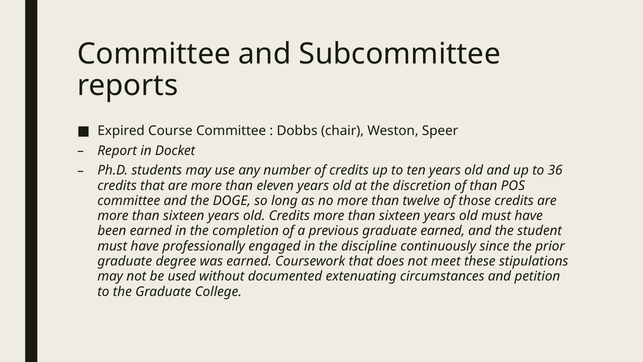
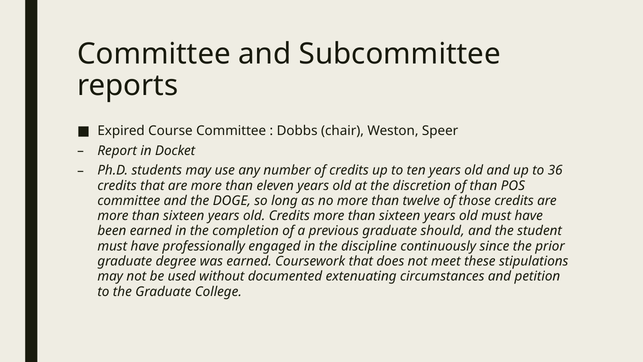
graduate earned: earned -> should (443, 231)
